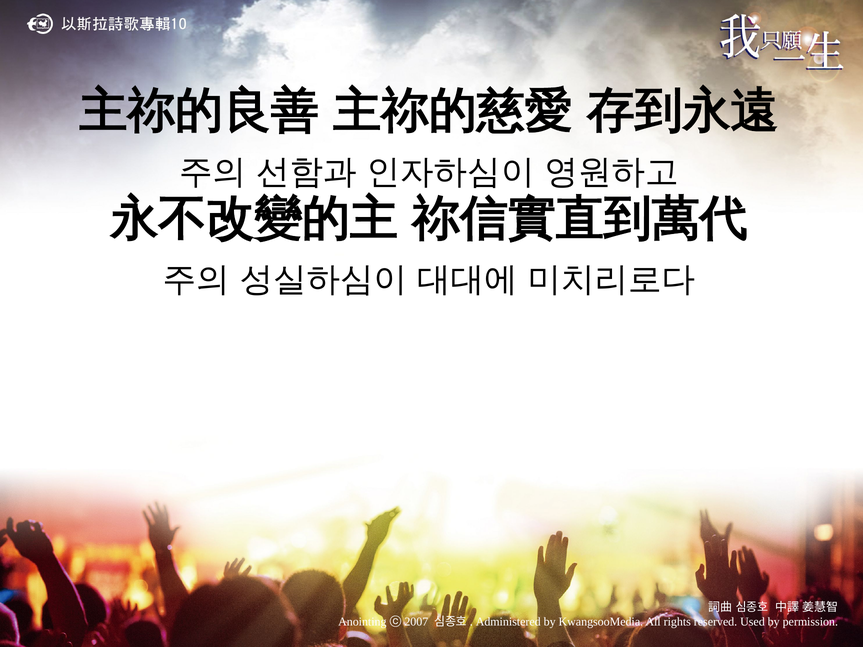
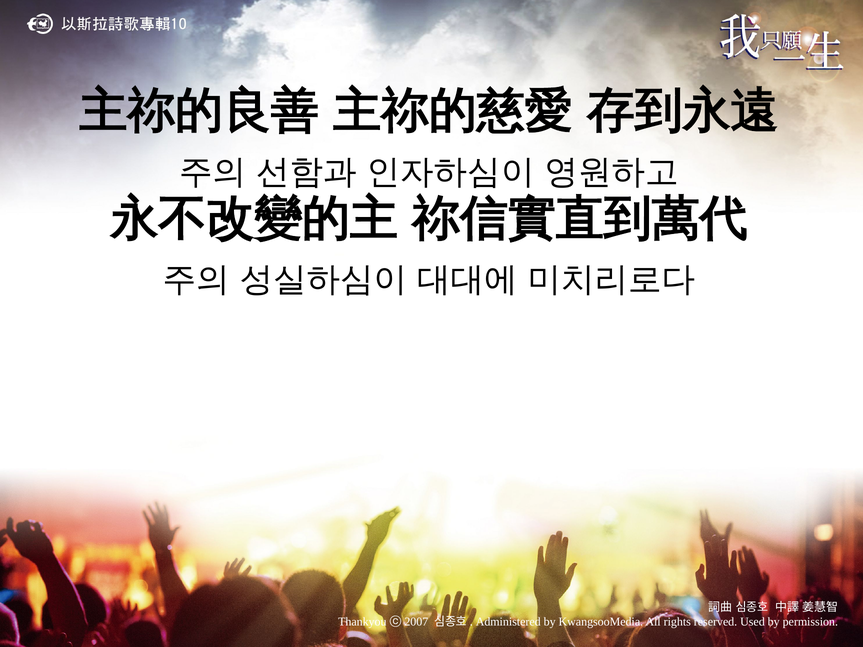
Anointing: Anointing -> Thankyou (362, 622)
